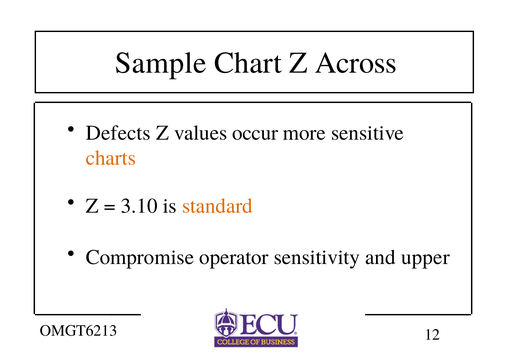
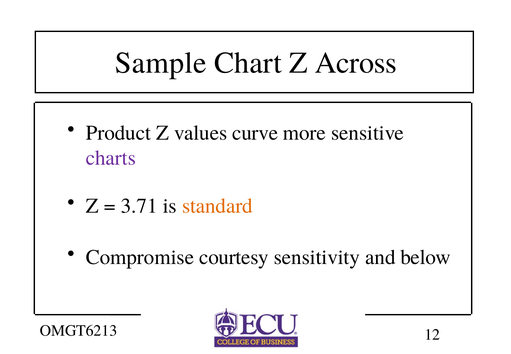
Defects: Defects -> Product (118, 133)
occur: occur -> curve (255, 133)
charts colour: orange -> purple (111, 158)
3.10: 3.10 -> 3.71 (139, 206)
operator: operator -> courtesy (234, 257)
upper: upper -> below (426, 257)
